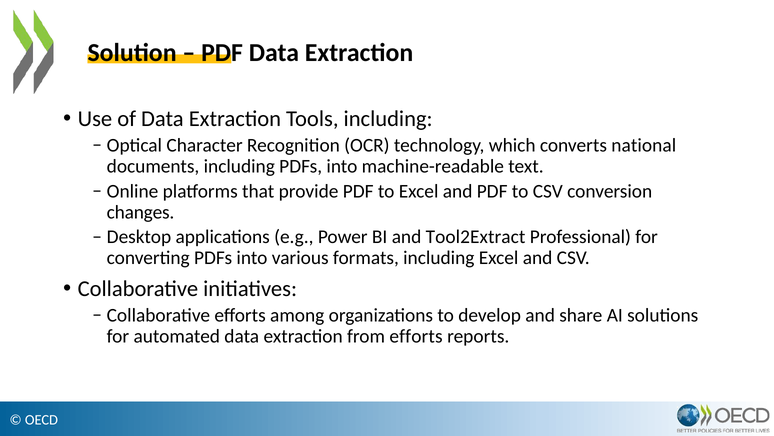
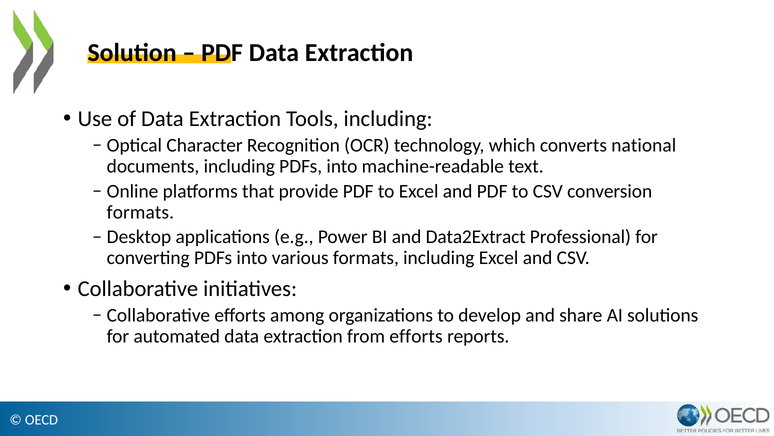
changes: changes -> formats (140, 212)
Tool2Extract: Tool2Extract -> Data2Extract (476, 237)
